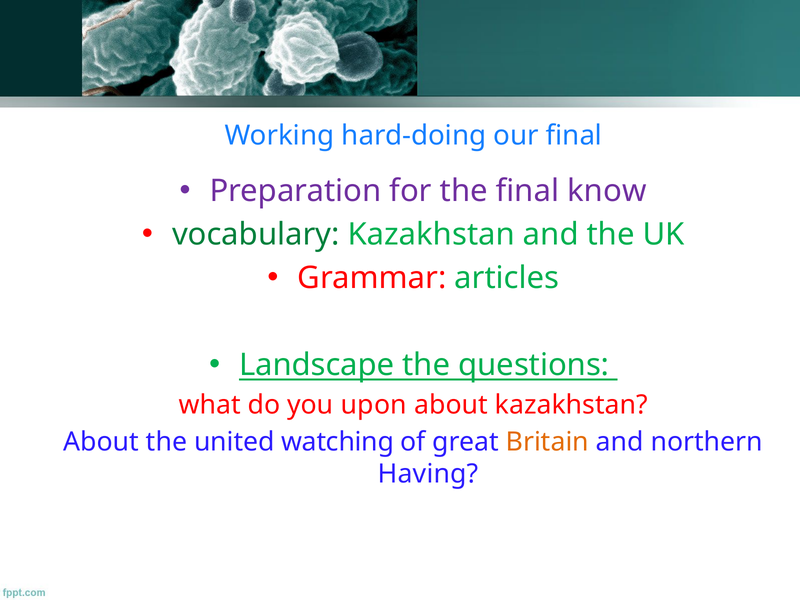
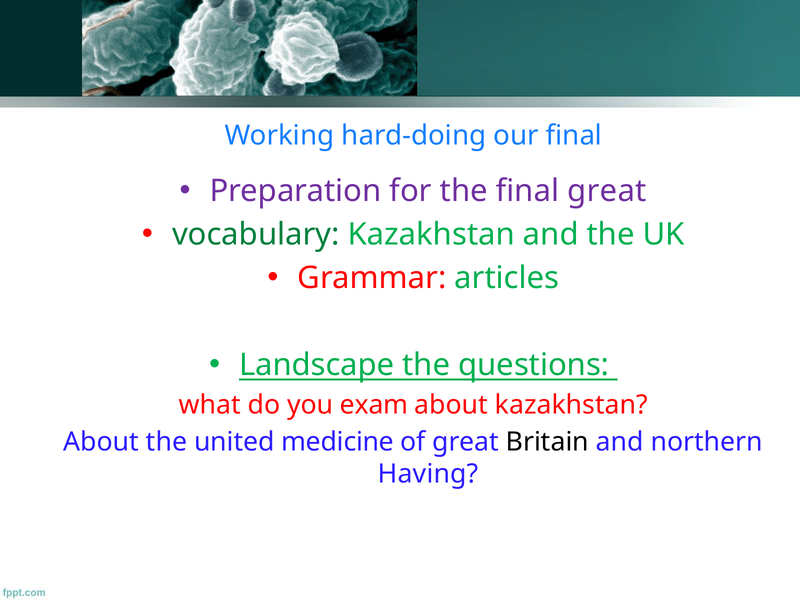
final know: know -> great (607, 191)
upon: upon -> exam (374, 405)
watching: watching -> medicine (338, 442)
Britain colour: orange -> black (547, 442)
